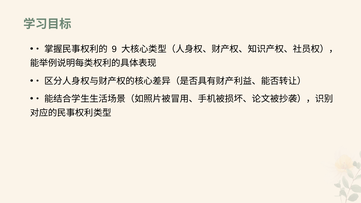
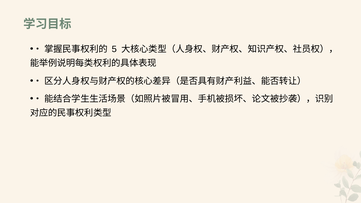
9: 9 -> 5 (114, 49)
